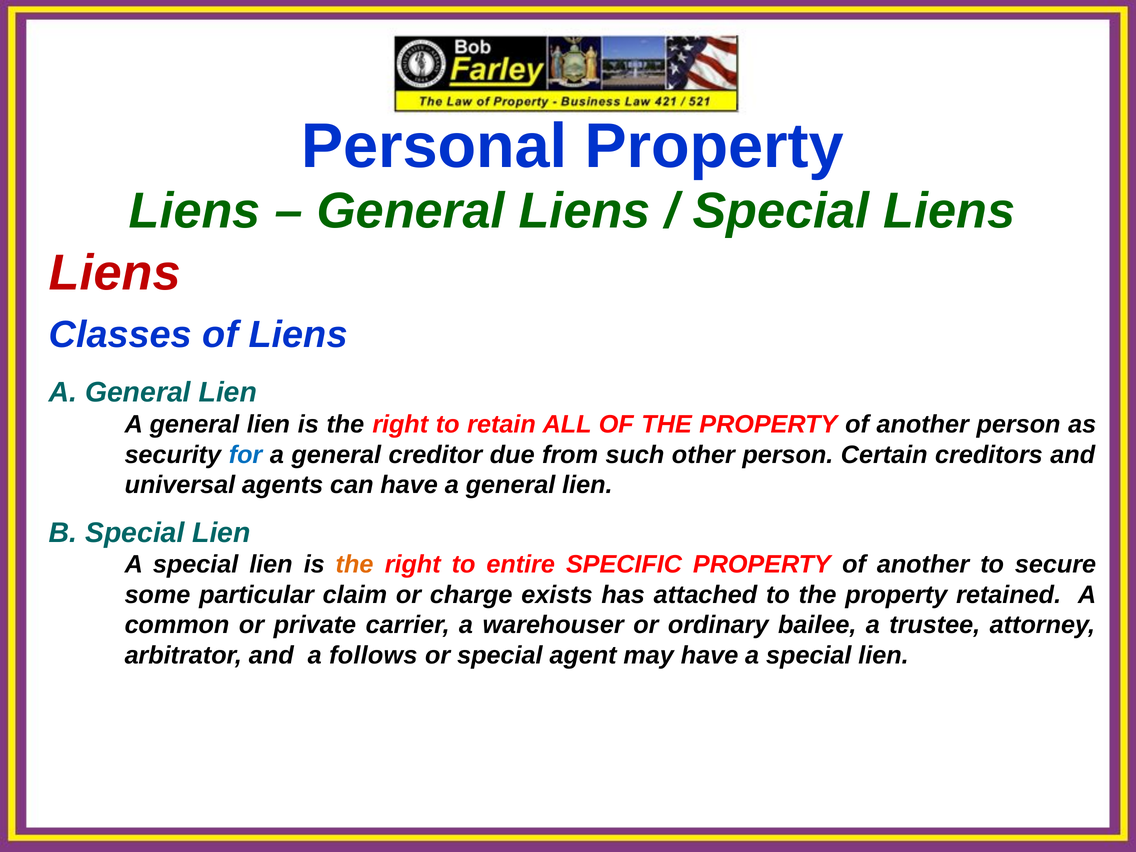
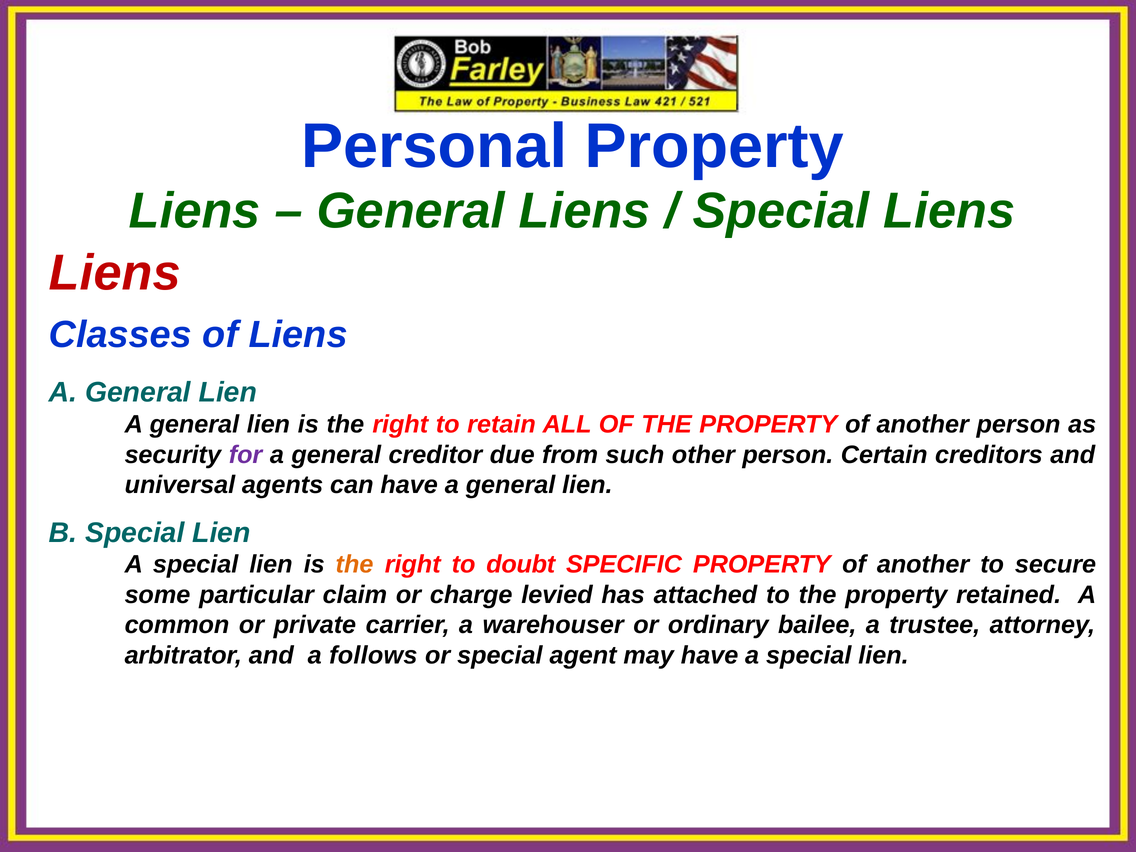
for colour: blue -> purple (246, 455)
entire: entire -> doubt (521, 565)
exists: exists -> levied (557, 595)
